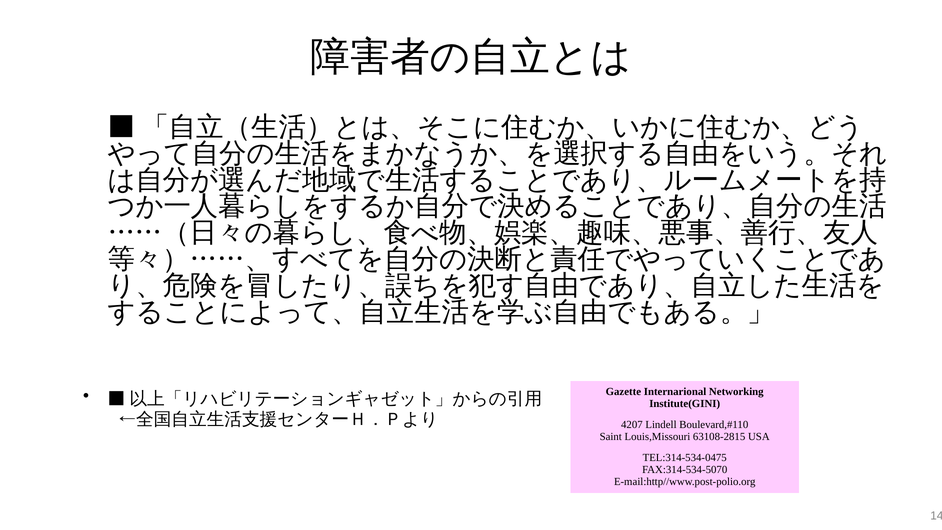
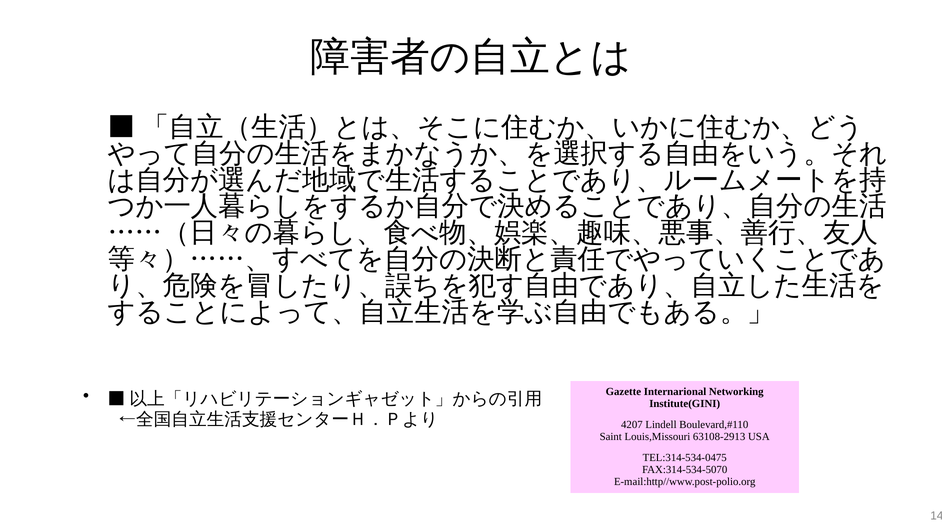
63108-2815: 63108-2815 -> 63108-2913 (719, 436)
